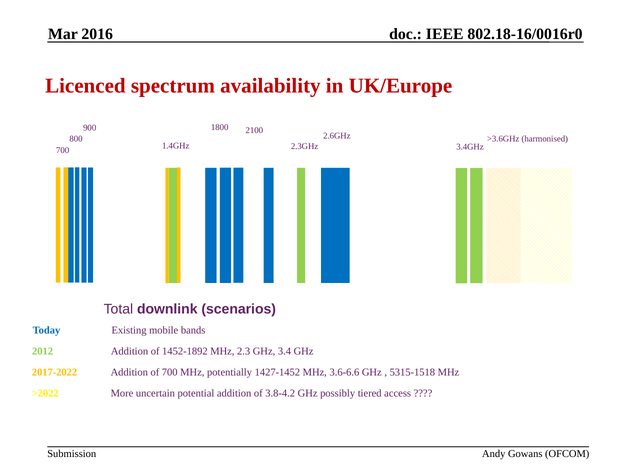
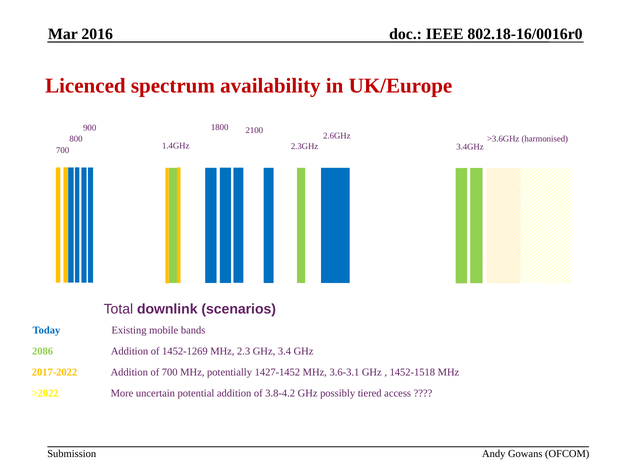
2012: 2012 -> 2086 (43, 351)
1452-1892: 1452-1892 -> 1452-1269 (185, 351)
3.6-6.6: 3.6-6.6 -> 3.6-3.1 (344, 372)
5315-1518: 5315-1518 -> 1452-1518 (412, 372)
